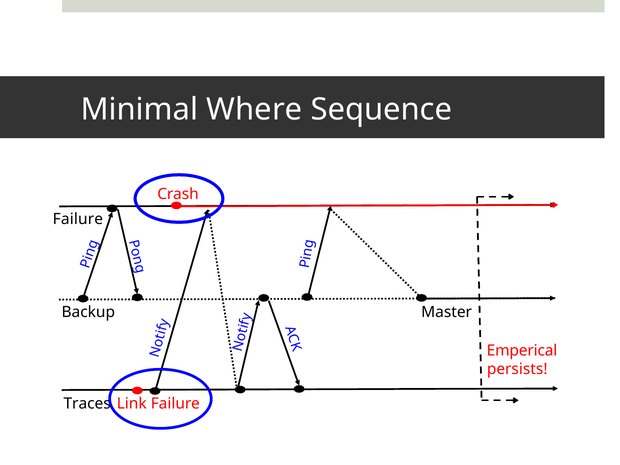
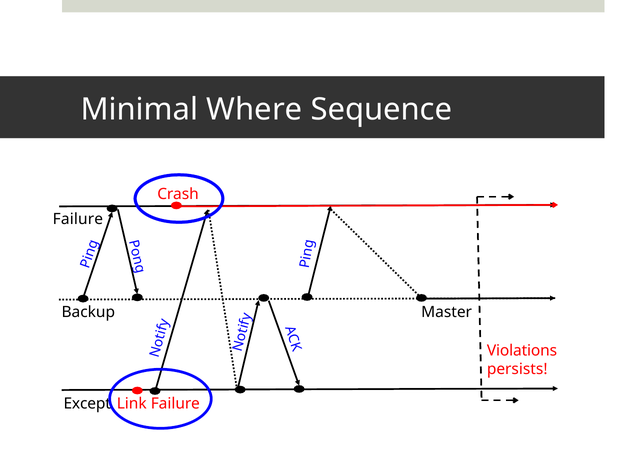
Emperical: Emperical -> Violations (522, 351)
Traces: Traces -> Except (87, 403)
